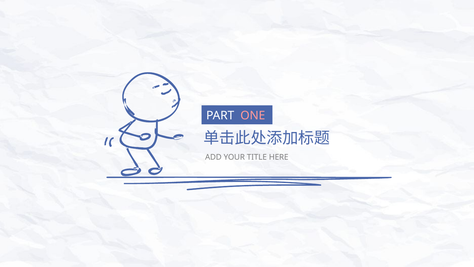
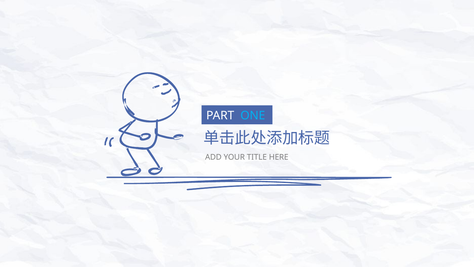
ONE colour: pink -> light blue (253, 116)
